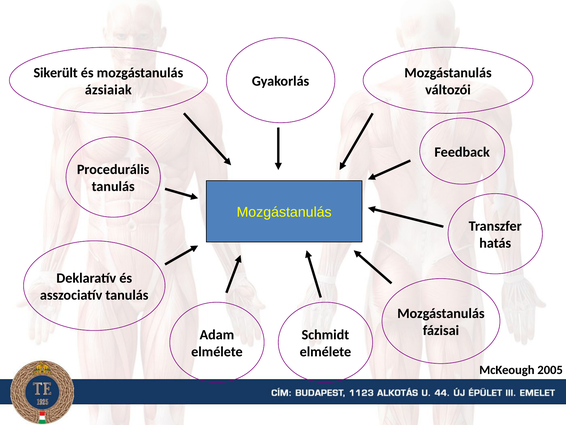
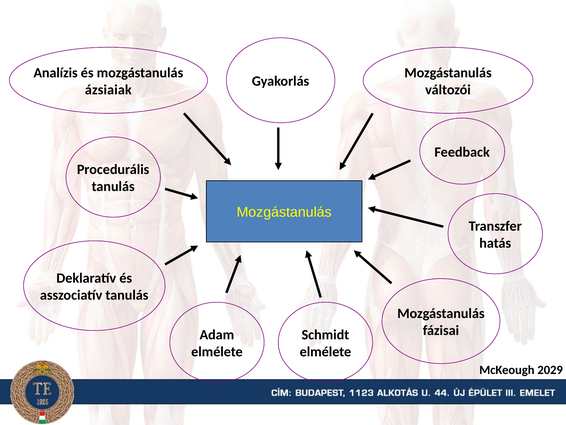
Sikerült: Sikerült -> Analízis (56, 73)
2005: 2005 -> 2029 (550, 370)
